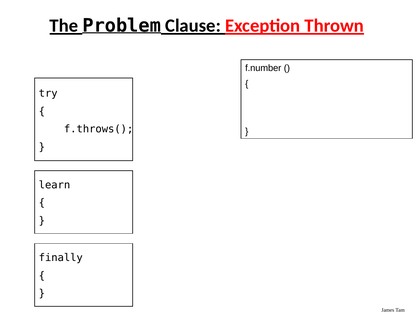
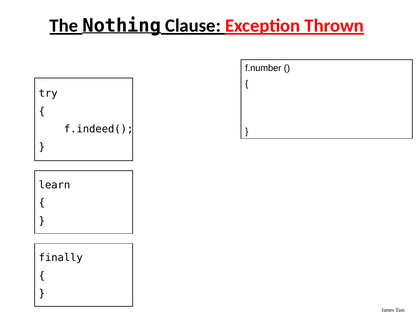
Problem: Problem -> Nothing (122, 26)
f.throws(: f.throws( -> f.indeed( (99, 129)
